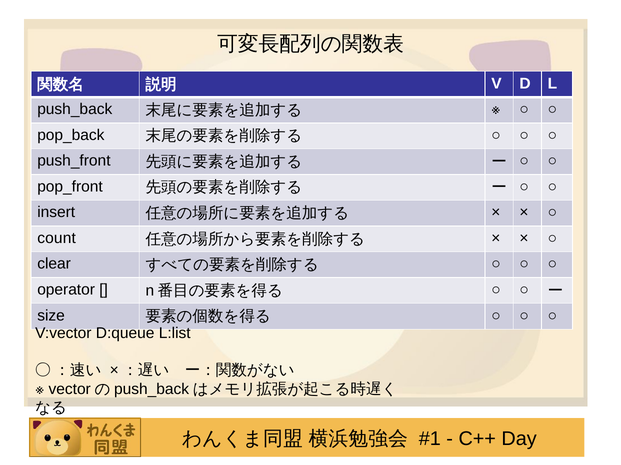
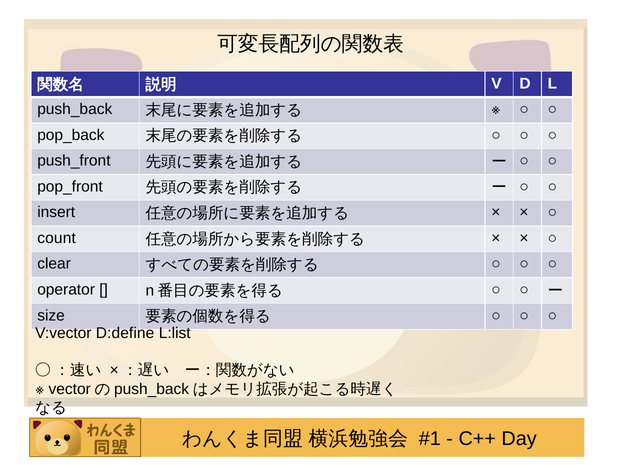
D:queue: D:queue -> D:define (125, 334)
